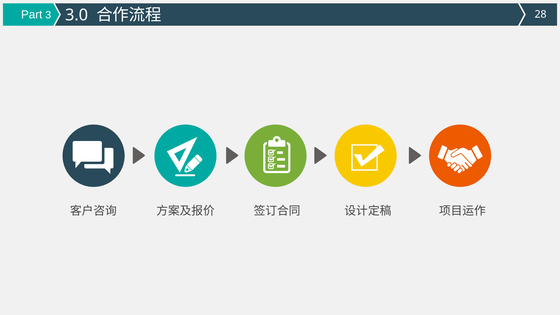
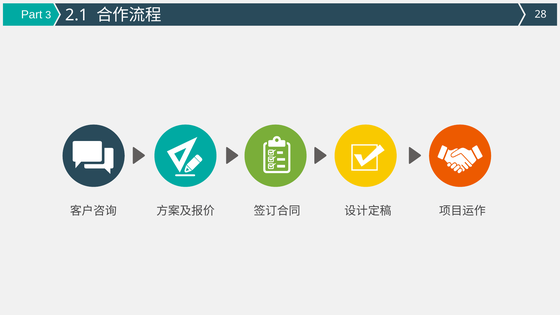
3.0: 3.0 -> 2.1 (77, 15)
